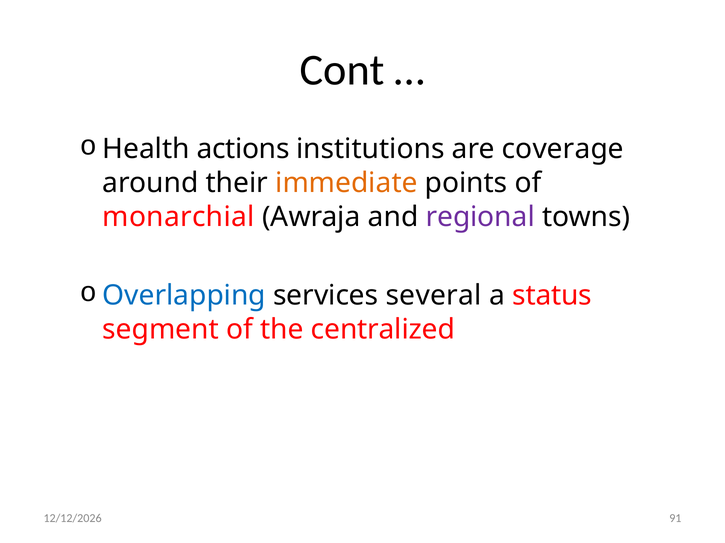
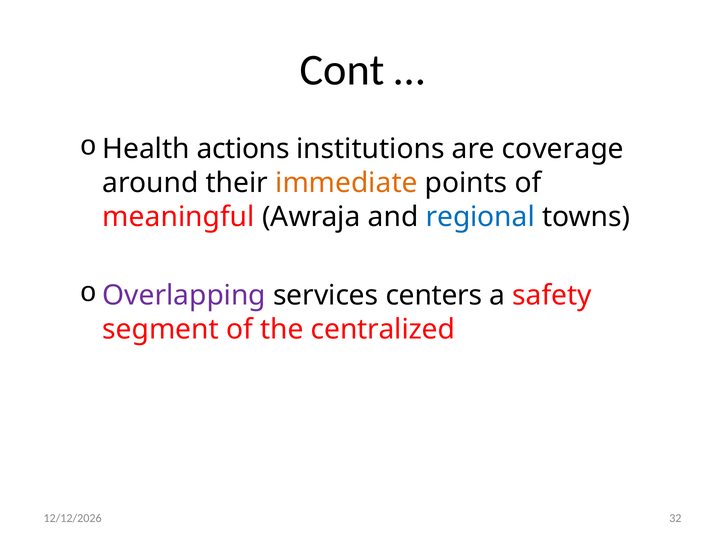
monarchial: monarchial -> meaningful (179, 217)
regional colour: purple -> blue (480, 217)
Overlapping colour: blue -> purple (184, 296)
several: several -> centers (434, 296)
status: status -> safety (552, 296)
91: 91 -> 32 (675, 519)
